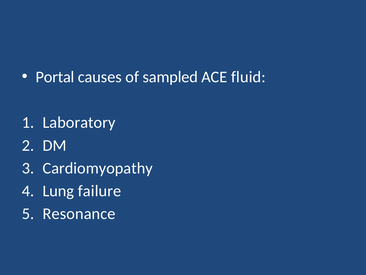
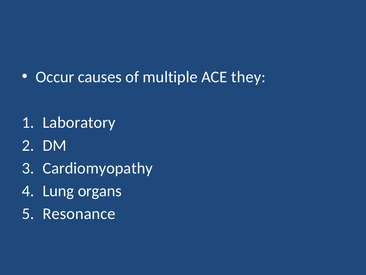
Portal: Portal -> Occur (55, 77)
sampled: sampled -> multiple (170, 77)
fluid: fluid -> they (248, 77)
failure: failure -> organs (100, 191)
